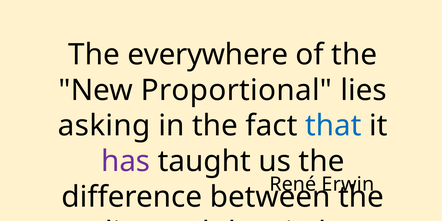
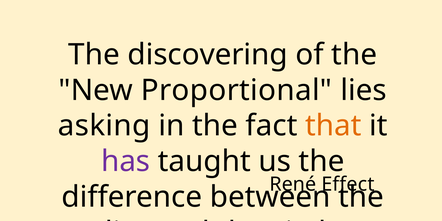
everywhere: everywhere -> discovering (208, 55)
that colour: blue -> orange (333, 126)
Erwin: Erwin -> Effect (348, 184)
